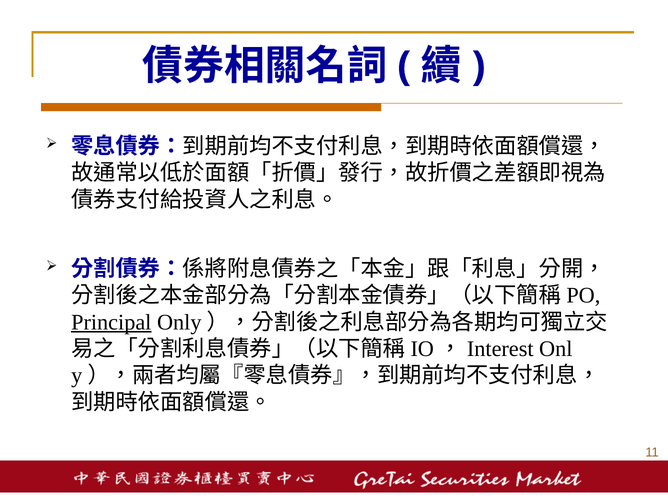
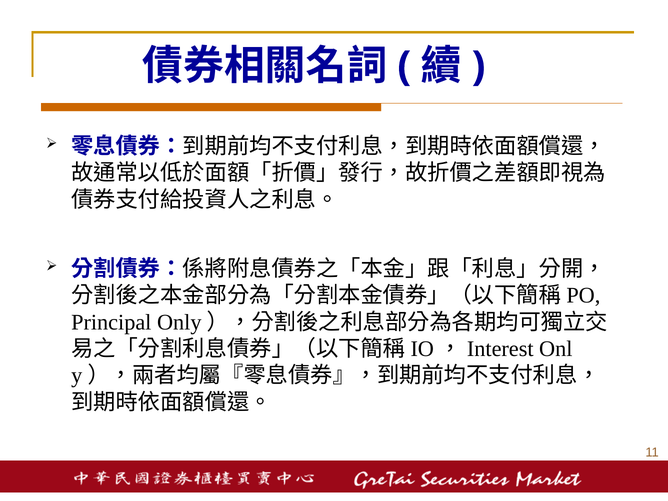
Principal underline: present -> none (111, 322)
